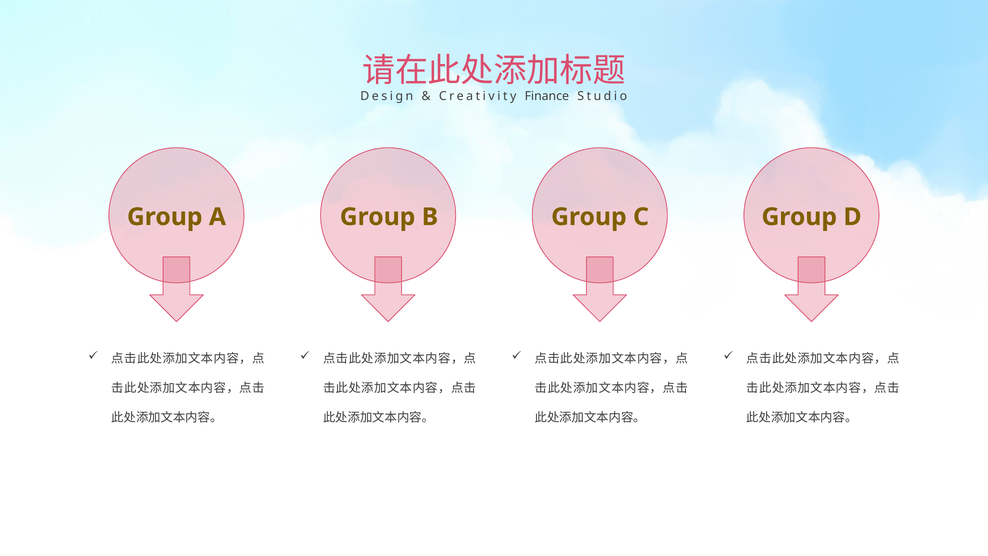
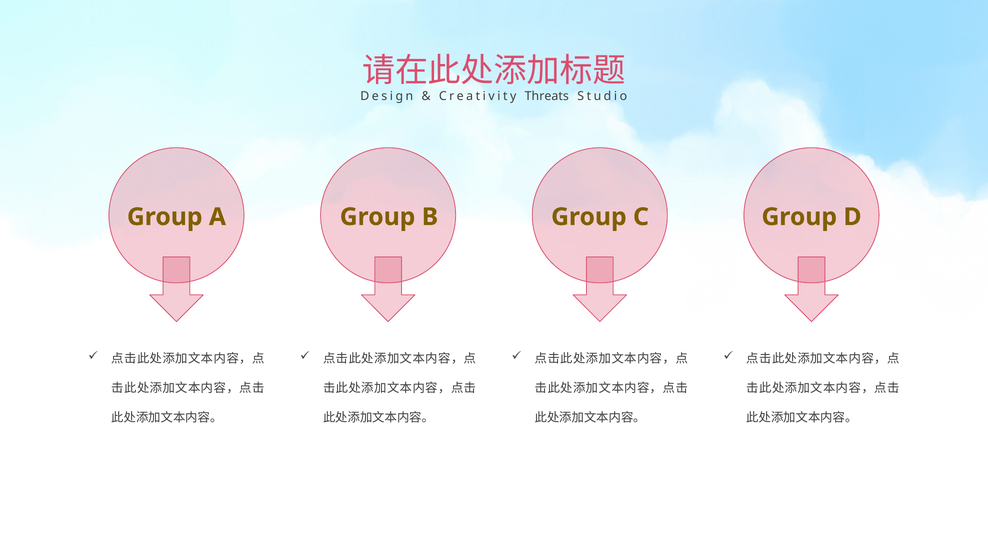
Finance: Finance -> Threats (547, 96)
